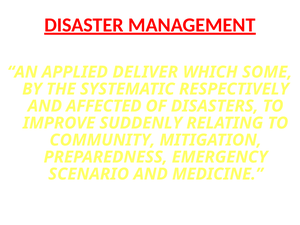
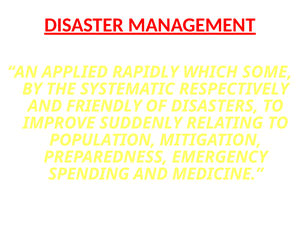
DELIVER: DELIVER -> RAPIDLY (145, 72)
AFFECTED: AFFECTED -> FRIENDLY (104, 106)
COMMUNITY: COMMUNITY -> POPULATION (102, 140)
SCENARIO: SCENARIO -> SPENDING (89, 174)
